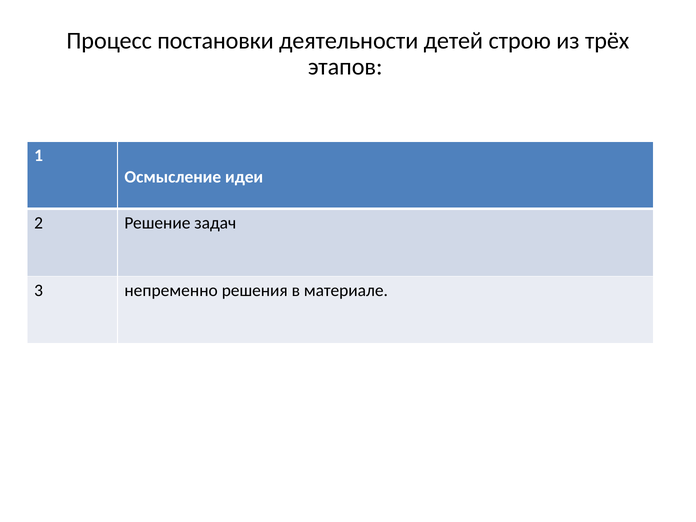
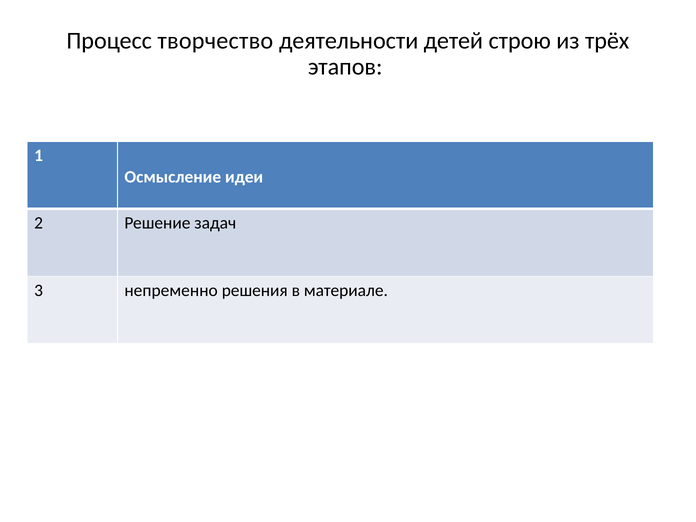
постановки: постановки -> творчество (215, 41)
